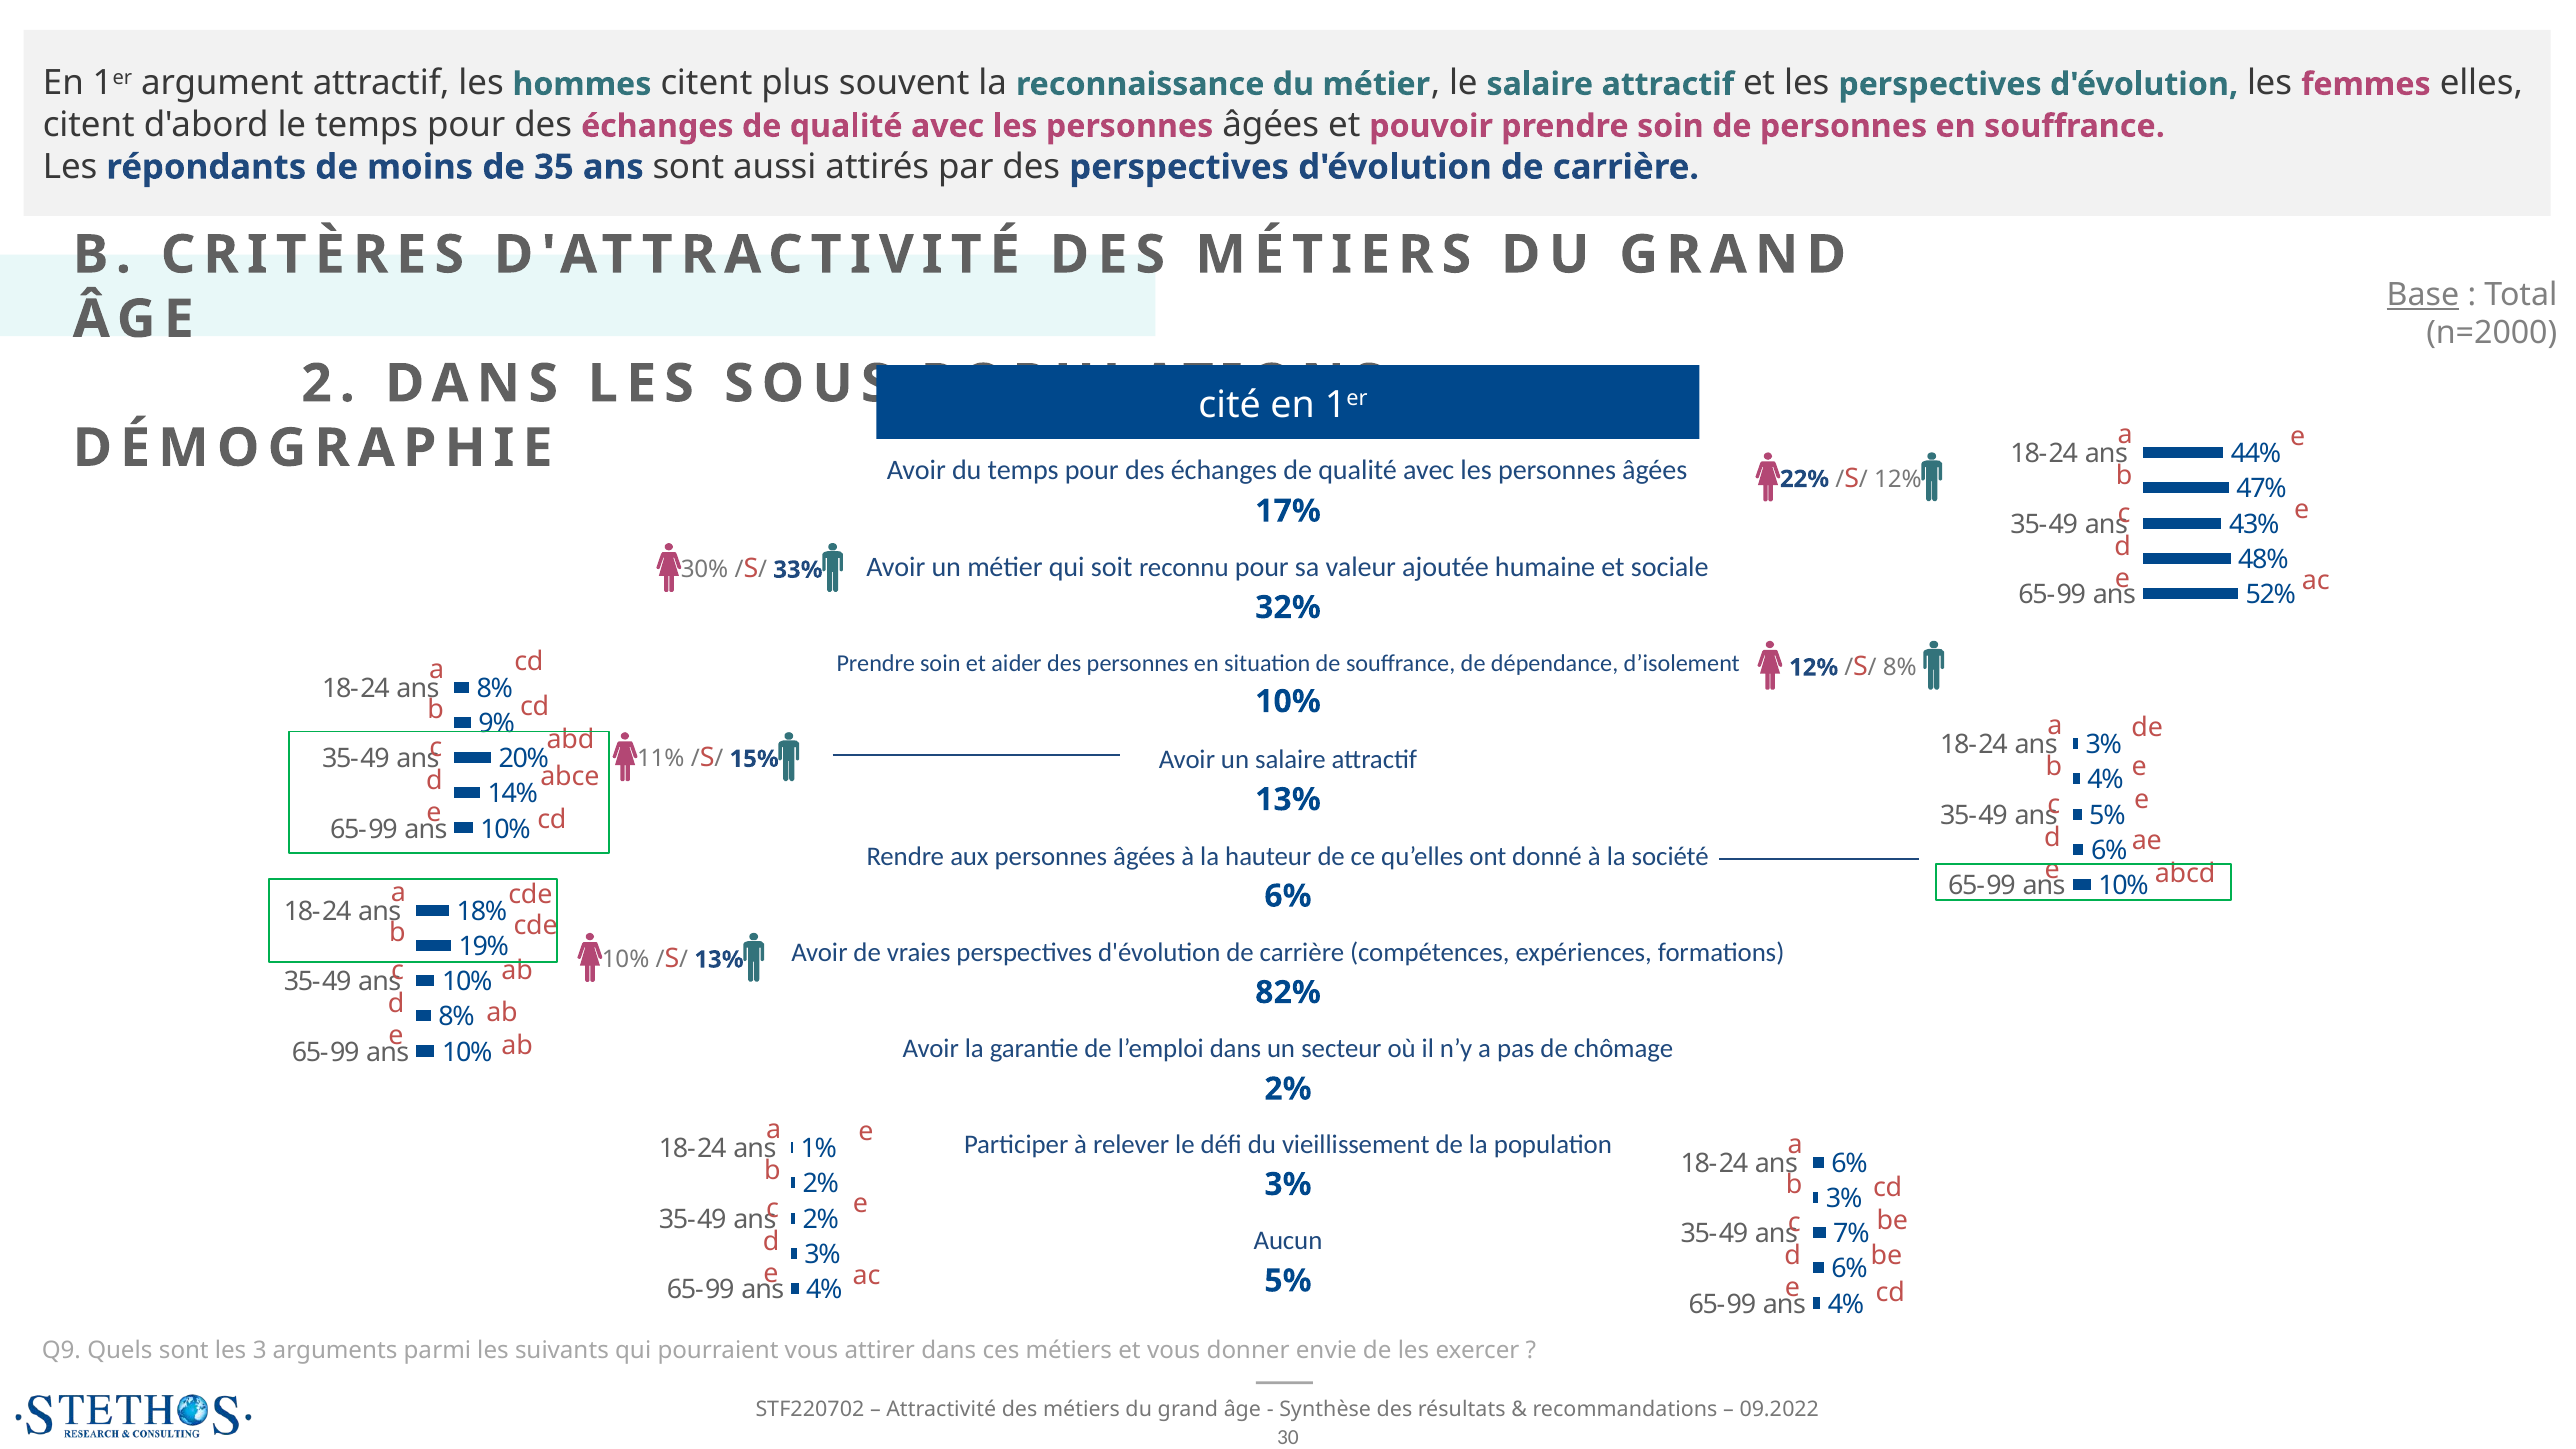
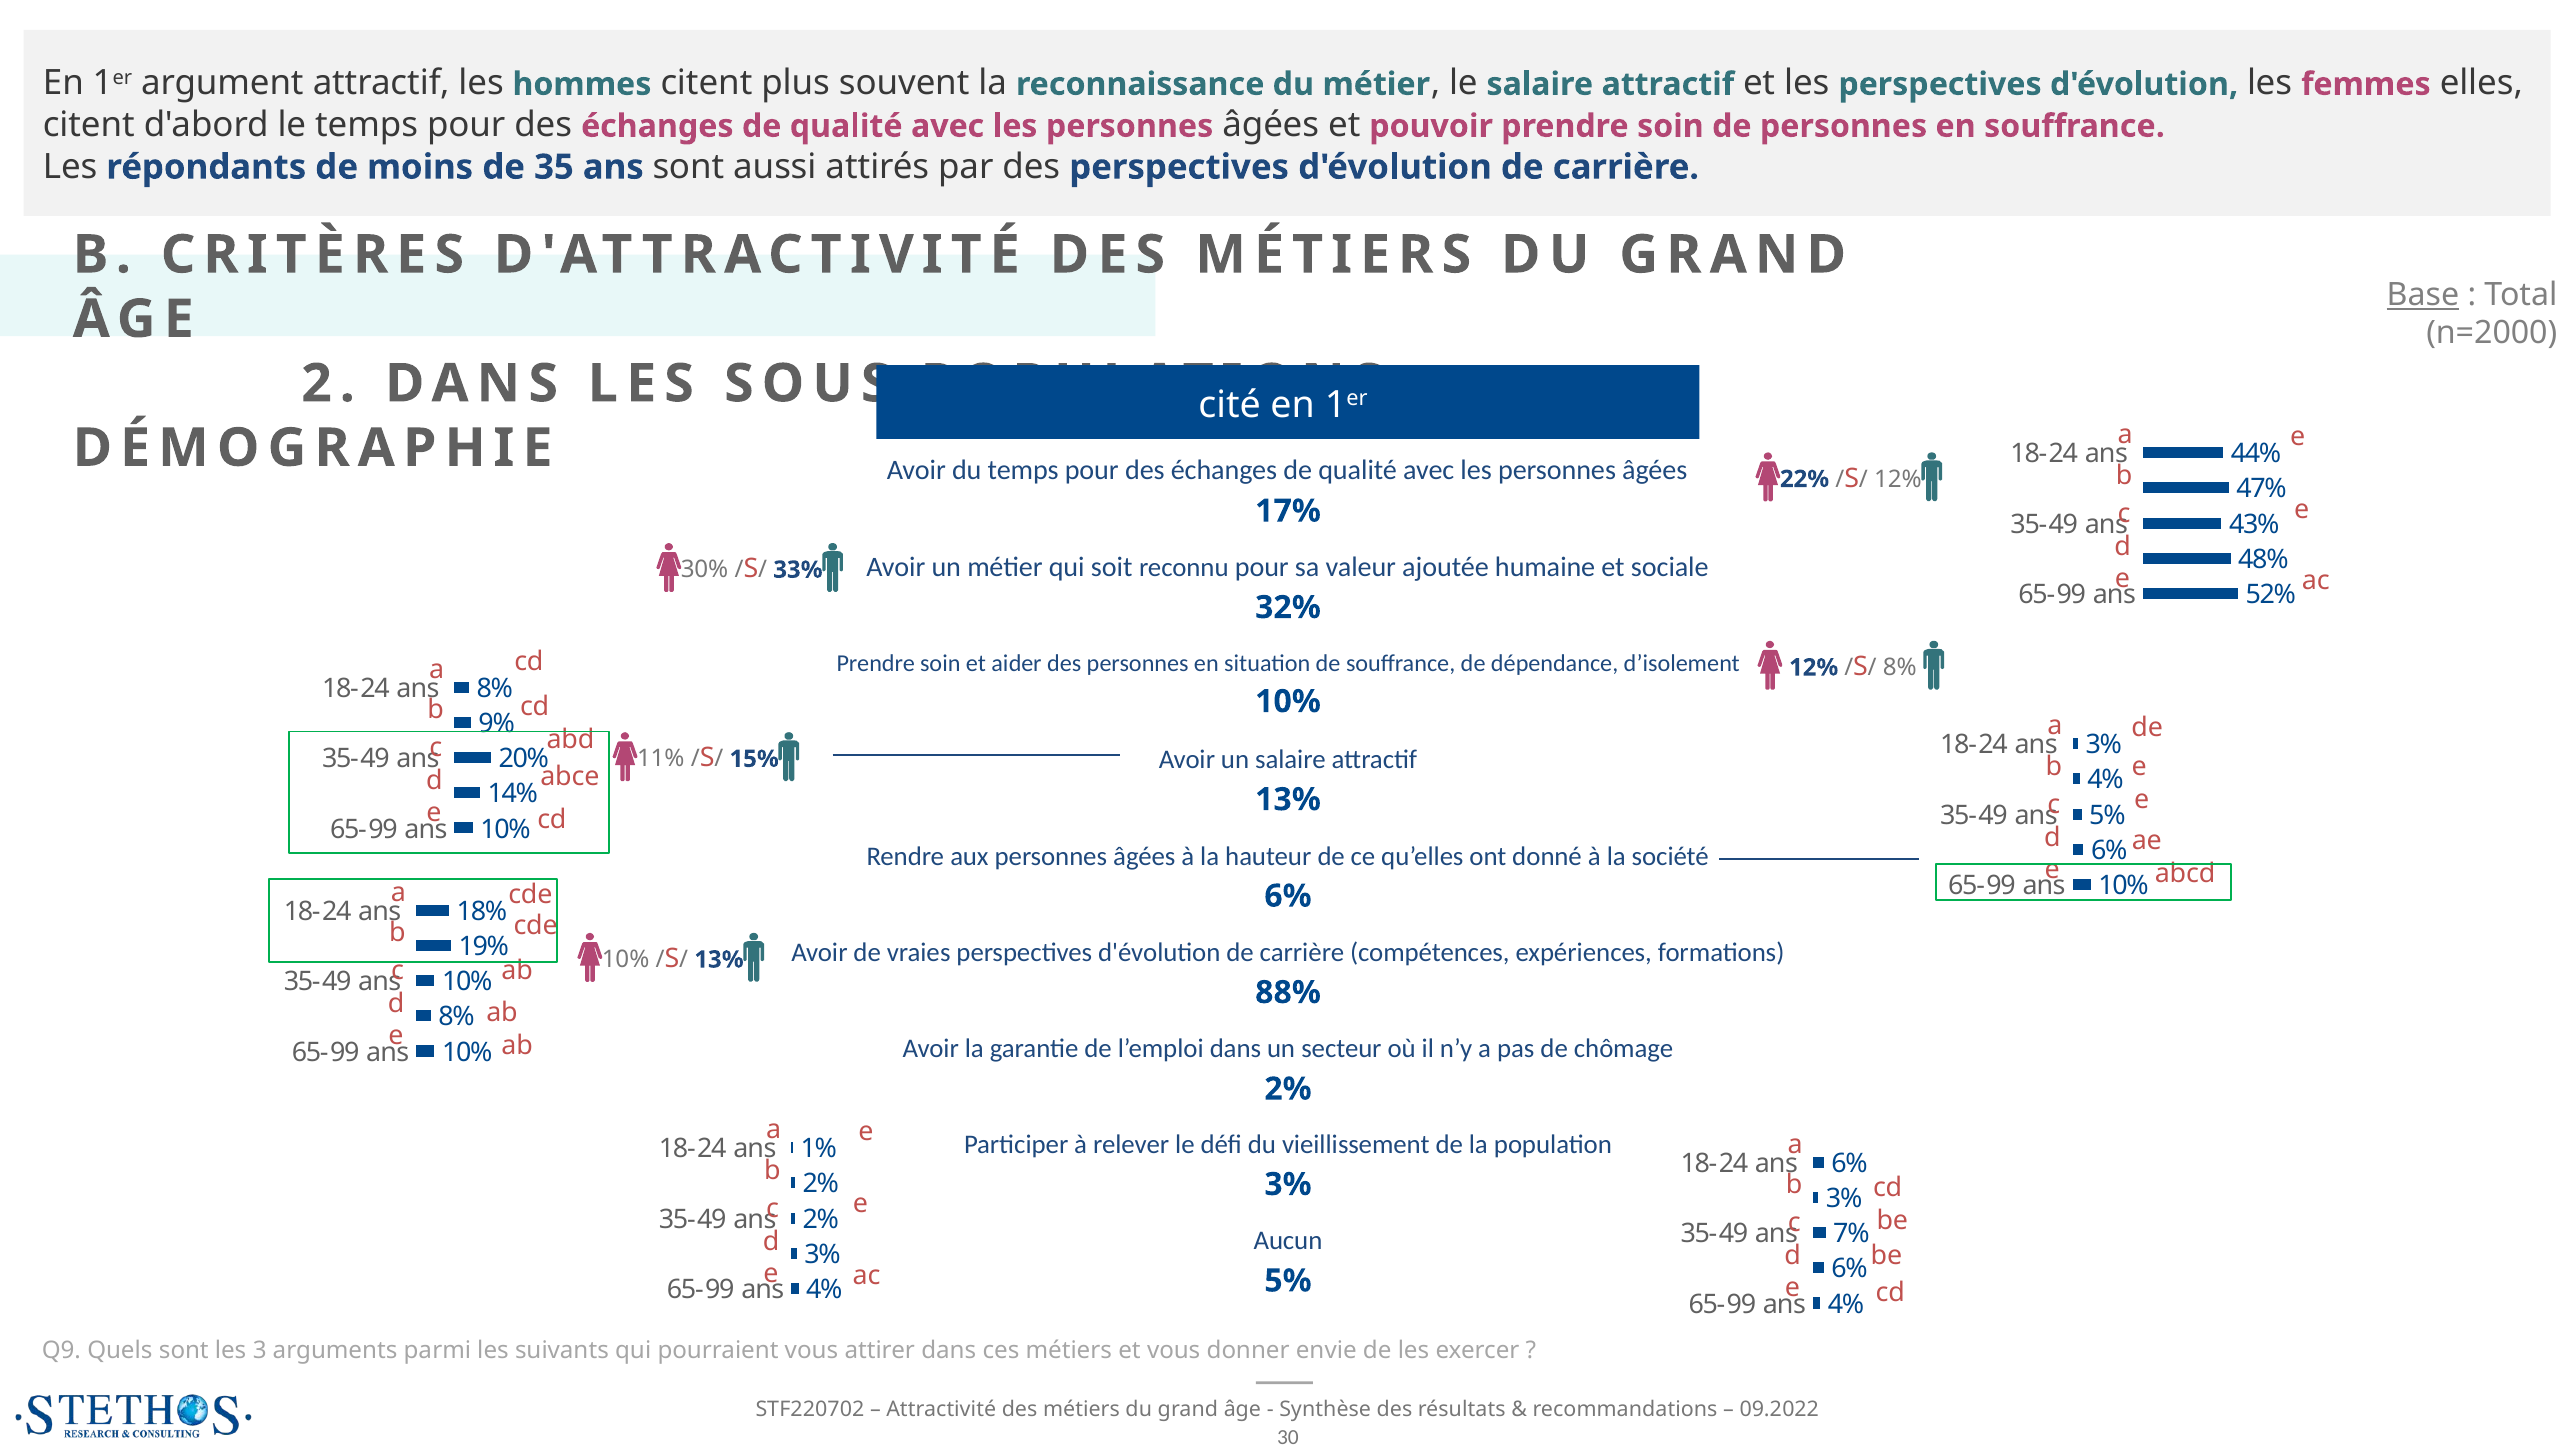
82%: 82% -> 88% (1288, 992)
